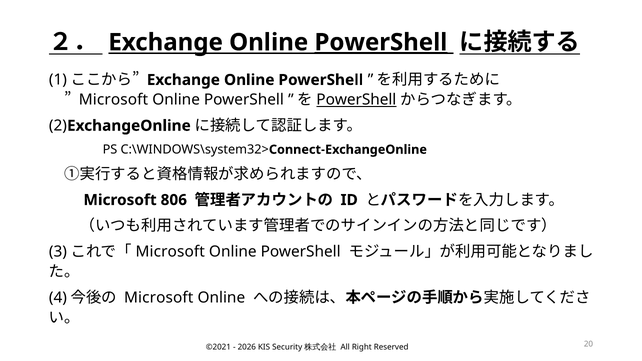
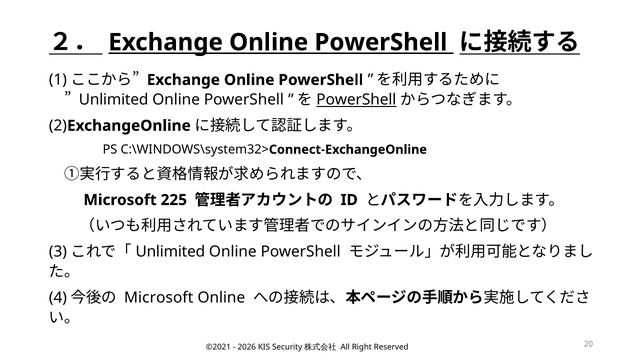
PowerShell underline: present -> none (381, 42)
Microsoft: Microsoft -> Unlimited (114, 100)
806: 806 -> 225 (174, 200)
Microsoft: Microsoft -> Unlimited (170, 252)
